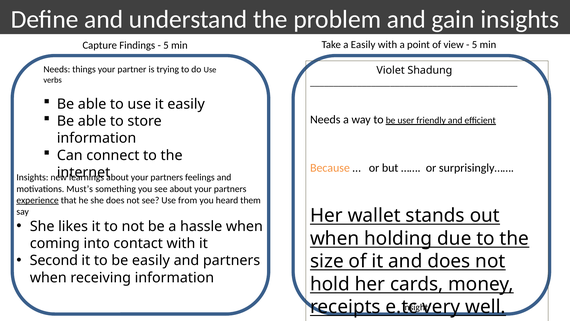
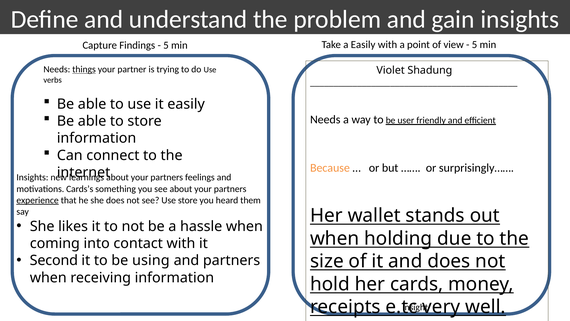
things underline: none -> present (84, 69)
Must’s: Must’s -> Cards’s (80, 189)
Use from: from -> store (188, 200)
be easily: easily -> using (151, 260)
